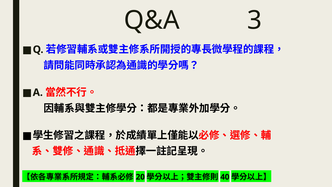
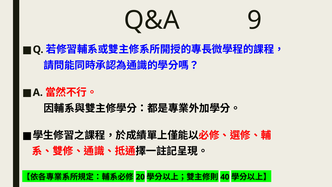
3: 3 -> 9 (254, 20)
